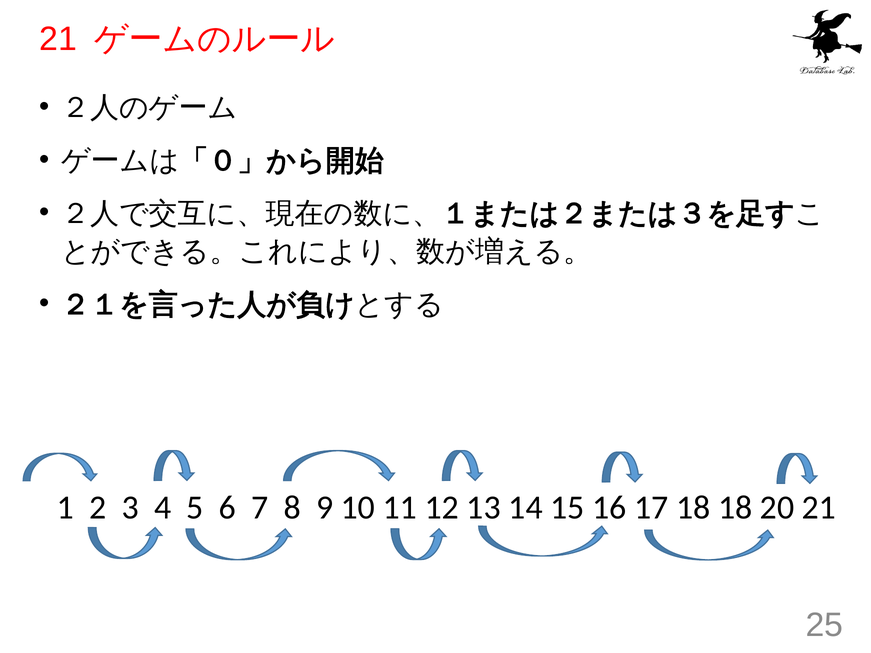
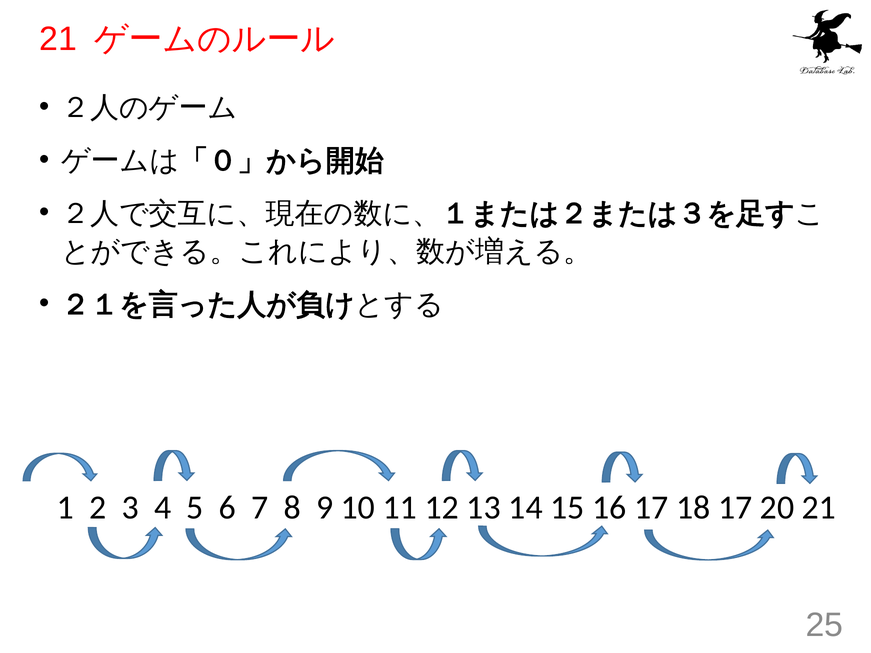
18 18: 18 -> 17 (735, 508)
